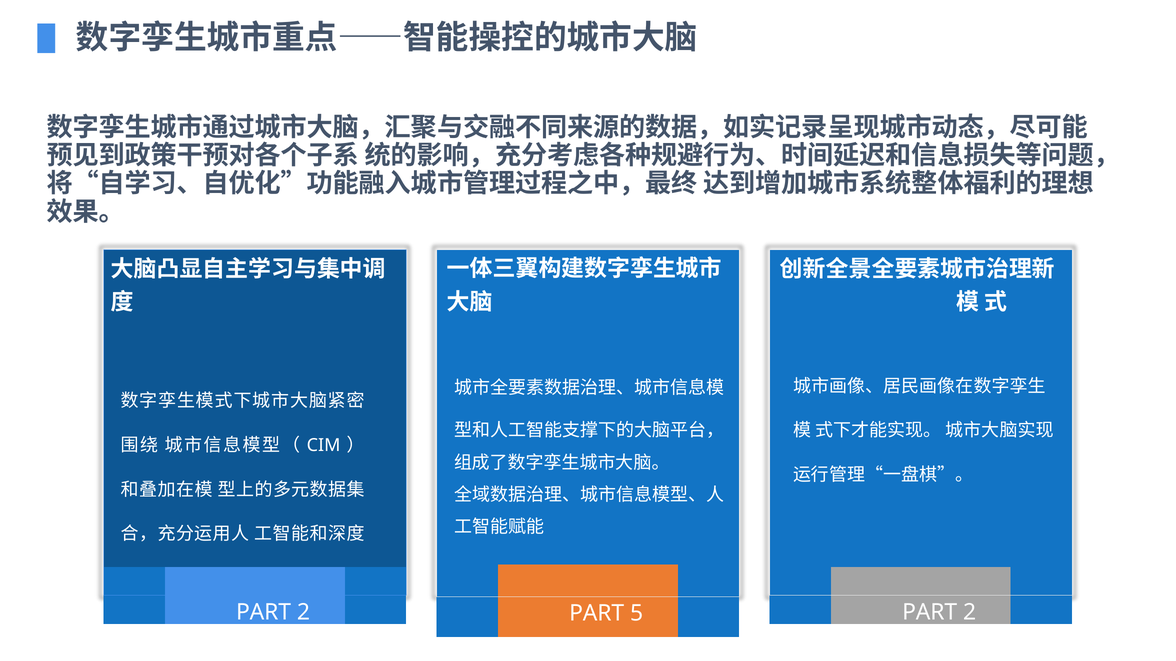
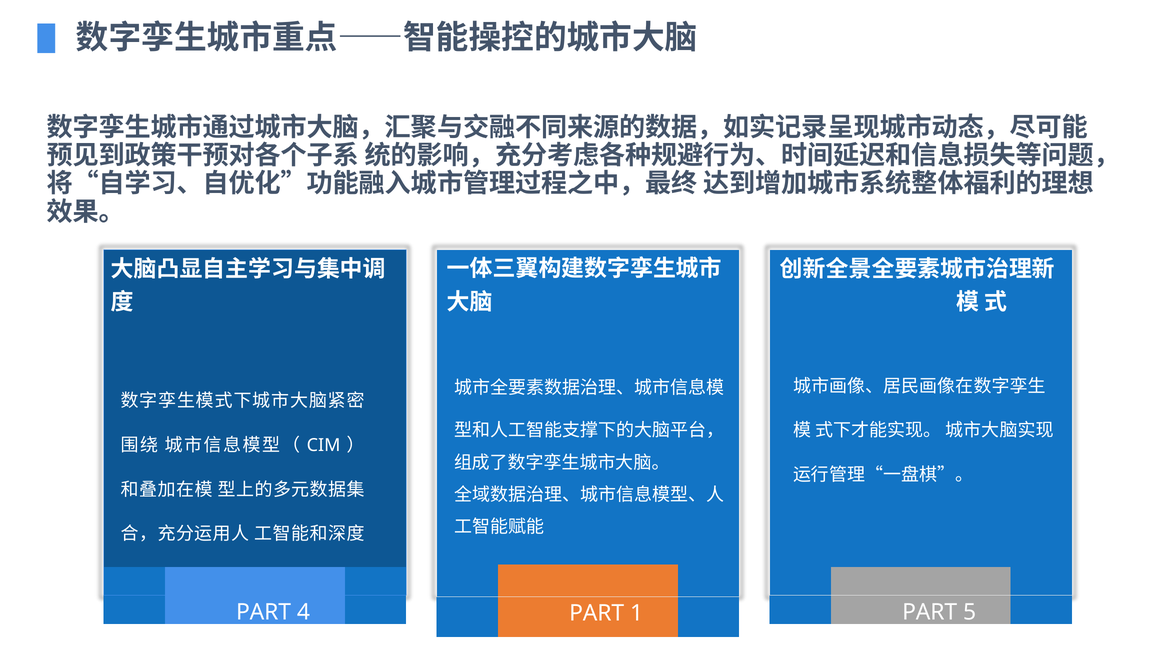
2: 2 -> 4 (304, 613)
2: 2 -> 5 (970, 613)
5: 5 -> 1 (637, 614)
